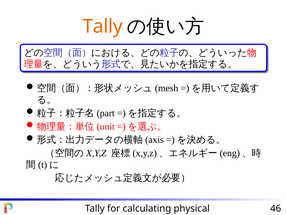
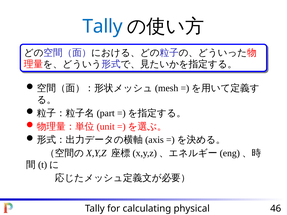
Tally colour: orange -> blue (103, 26)
